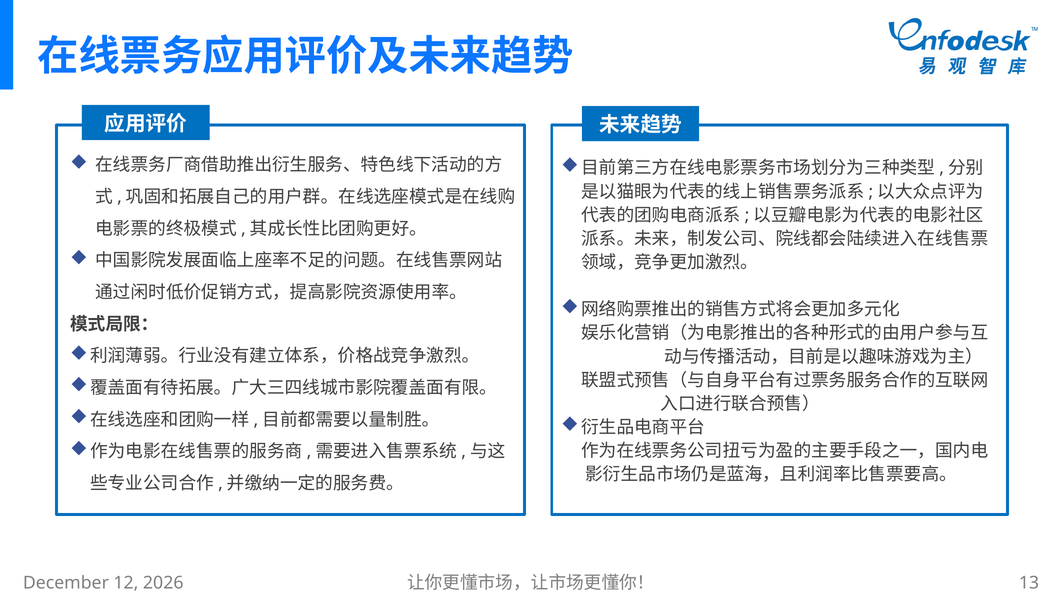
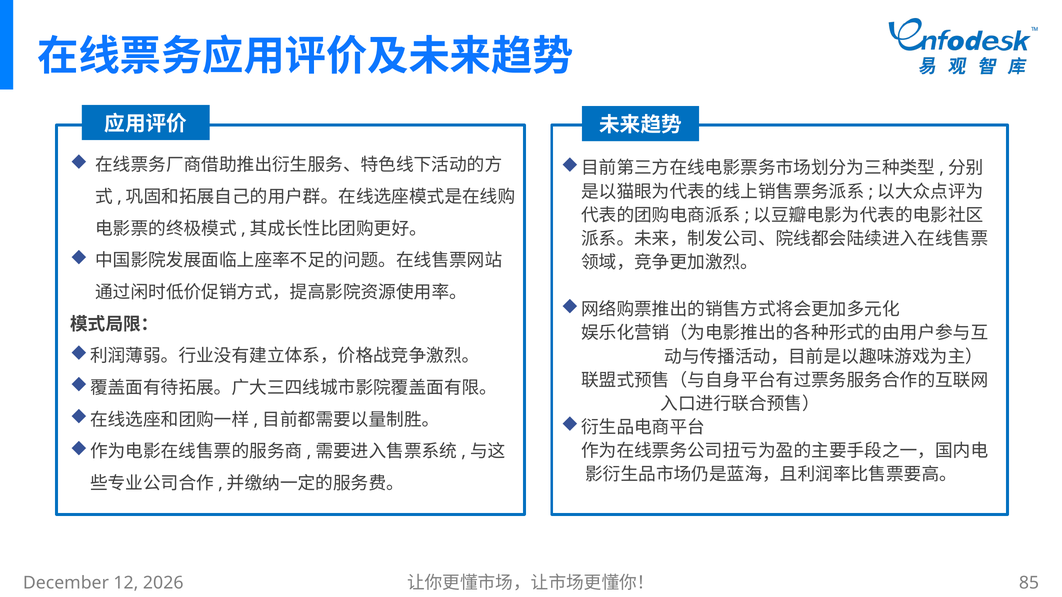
13: 13 -> 85 (1029, 583)
